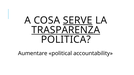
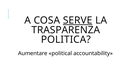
TRASPARENZA underline: present -> none (66, 30)
